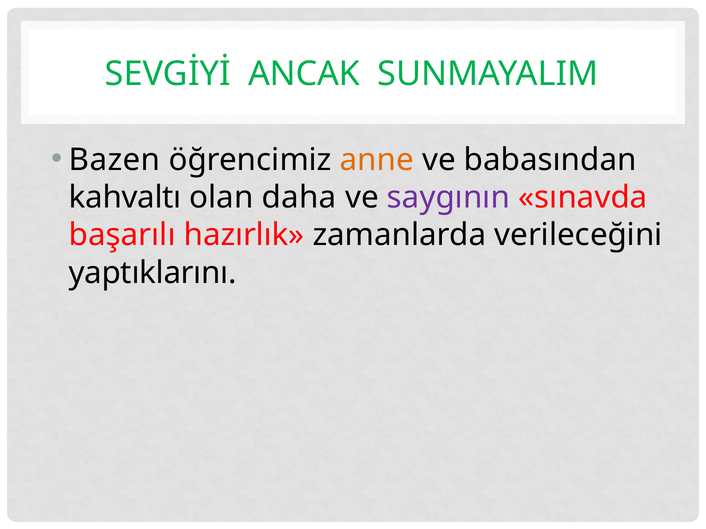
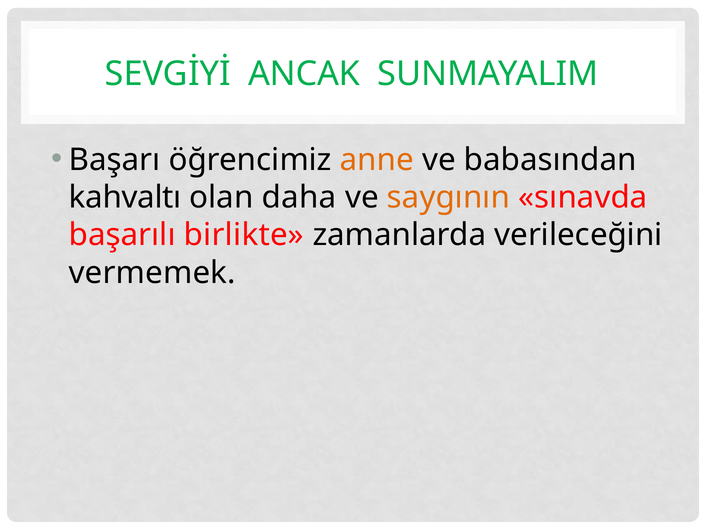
Bazen: Bazen -> Başarı (115, 160)
saygının colour: purple -> orange (448, 198)
hazırlık: hazırlık -> birlikte (244, 235)
yaptıklarını: yaptıklarını -> vermemek (152, 273)
